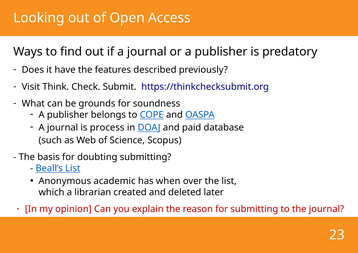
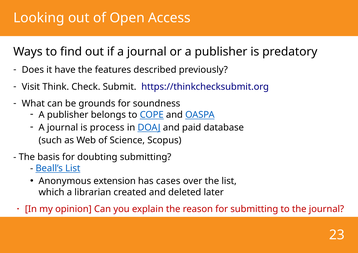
academic: academic -> extension (115, 181)
when: when -> cases (168, 181)
